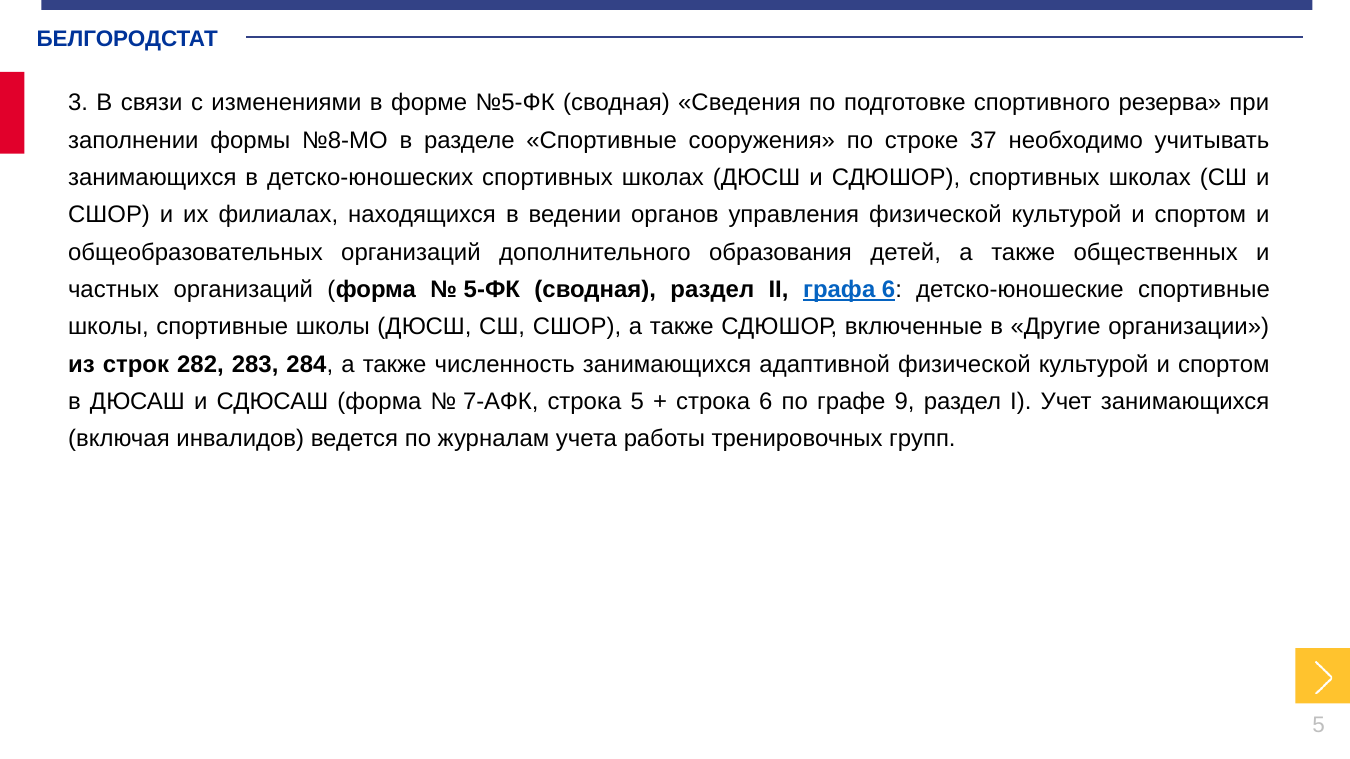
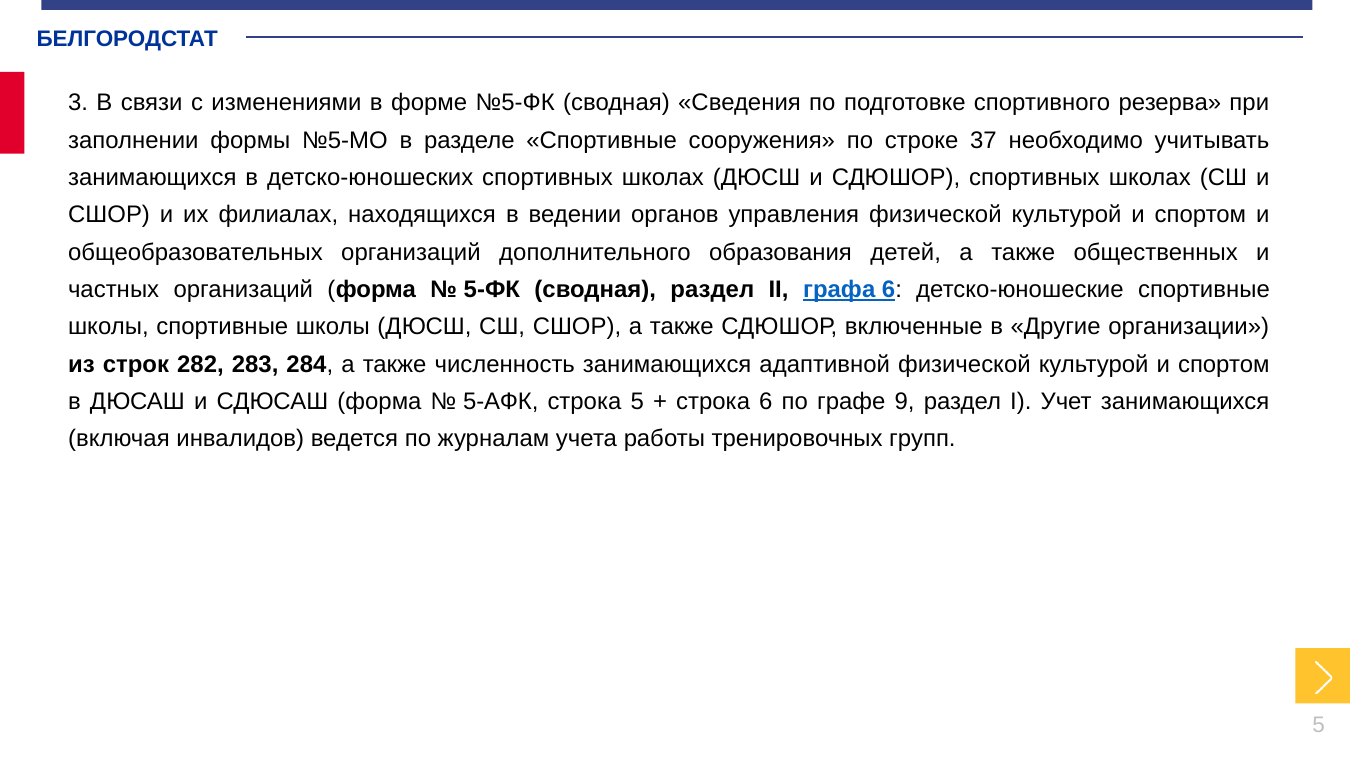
№8-МО: №8-МО -> №5-МО (345, 140)
7-АФК: 7-АФК -> 5-АФК (501, 402)
